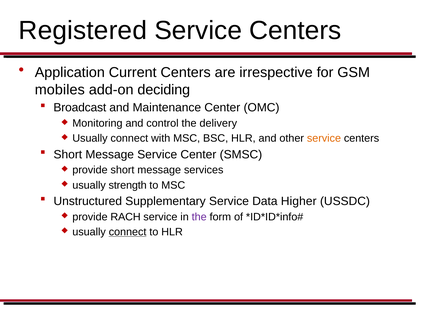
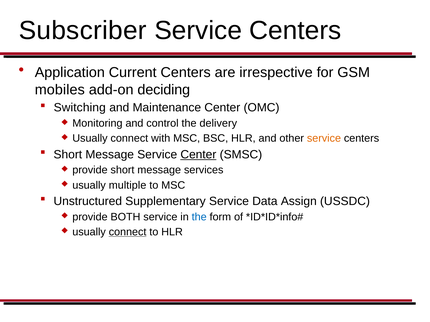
Registered: Registered -> Subscriber (83, 31)
Broadcast: Broadcast -> Switching (80, 108)
Center underline: none -> present (198, 155)
strength: strength -> multiple (128, 185)
Higher: Higher -> Assign (299, 202)
RACH: RACH -> BOTH (125, 217)
the colour: purple -> blue (199, 217)
